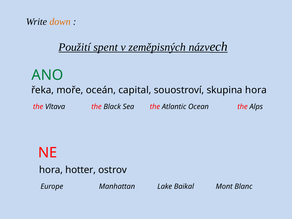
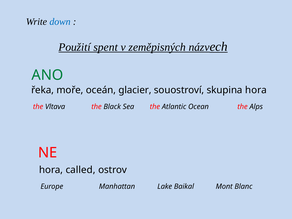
down colour: orange -> blue (60, 22)
capital: capital -> glacier (135, 90)
hotter: hotter -> called (81, 170)
